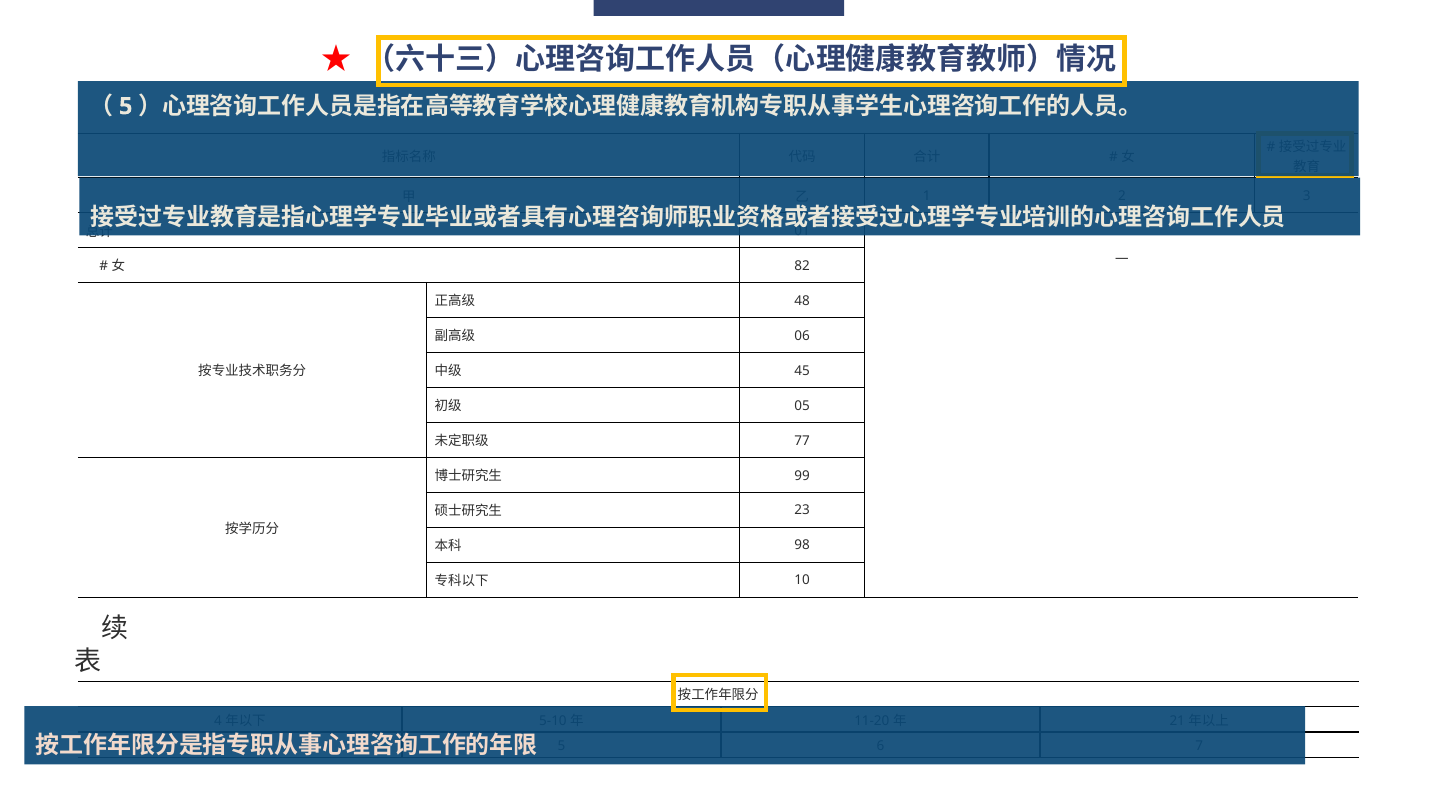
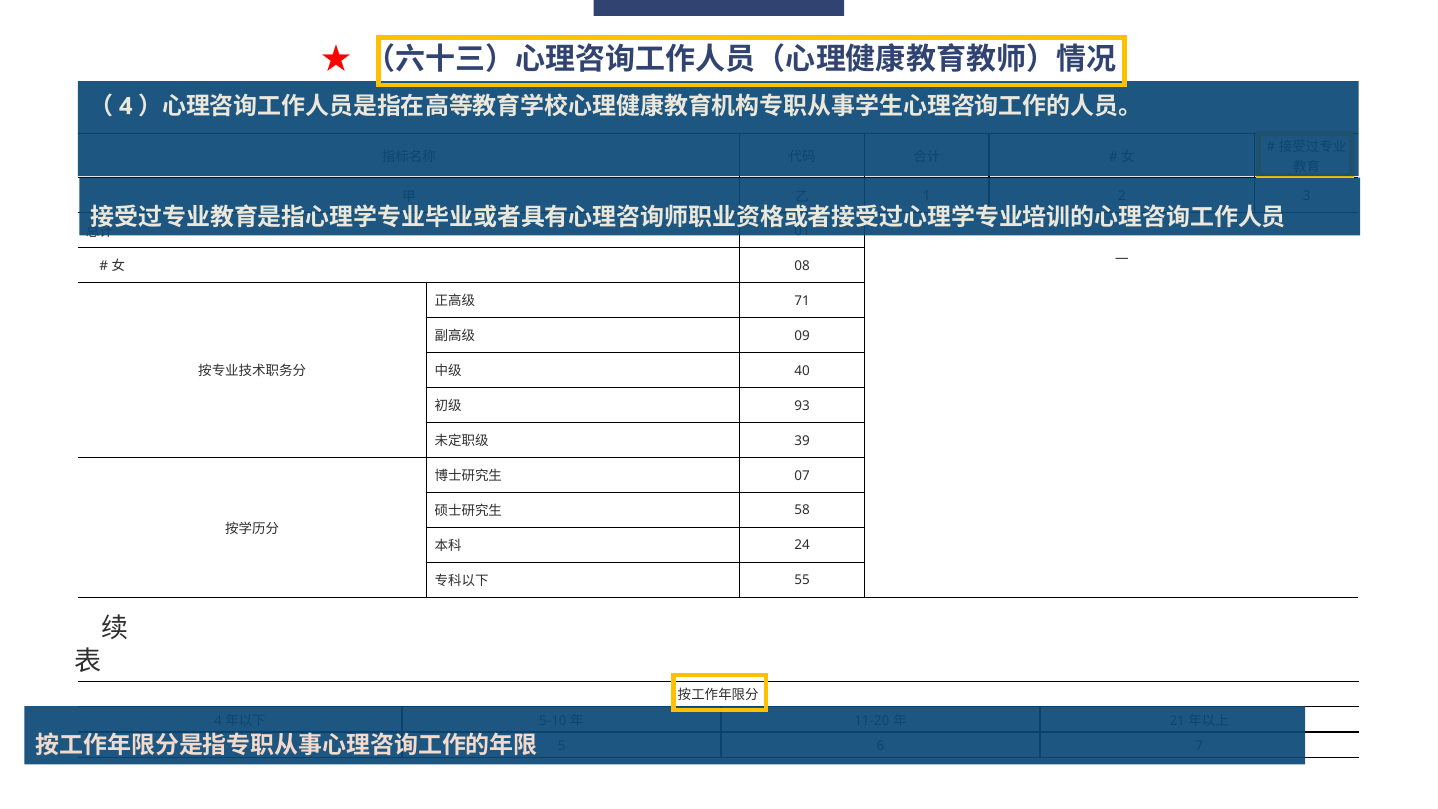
5: 5 -> 4 (126, 106)
82: 82 -> 08 (802, 266)
48: 48 -> 71 (802, 301)
06: 06 -> 09 (802, 336)
45: 45 -> 40 (802, 371)
05: 05 -> 93 (802, 406)
77: 77 -> 39 (802, 441)
99: 99 -> 07 (802, 476)
23: 23 -> 58 (802, 510)
98: 98 -> 24 (802, 545)
10: 10 -> 55 (802, 580)
